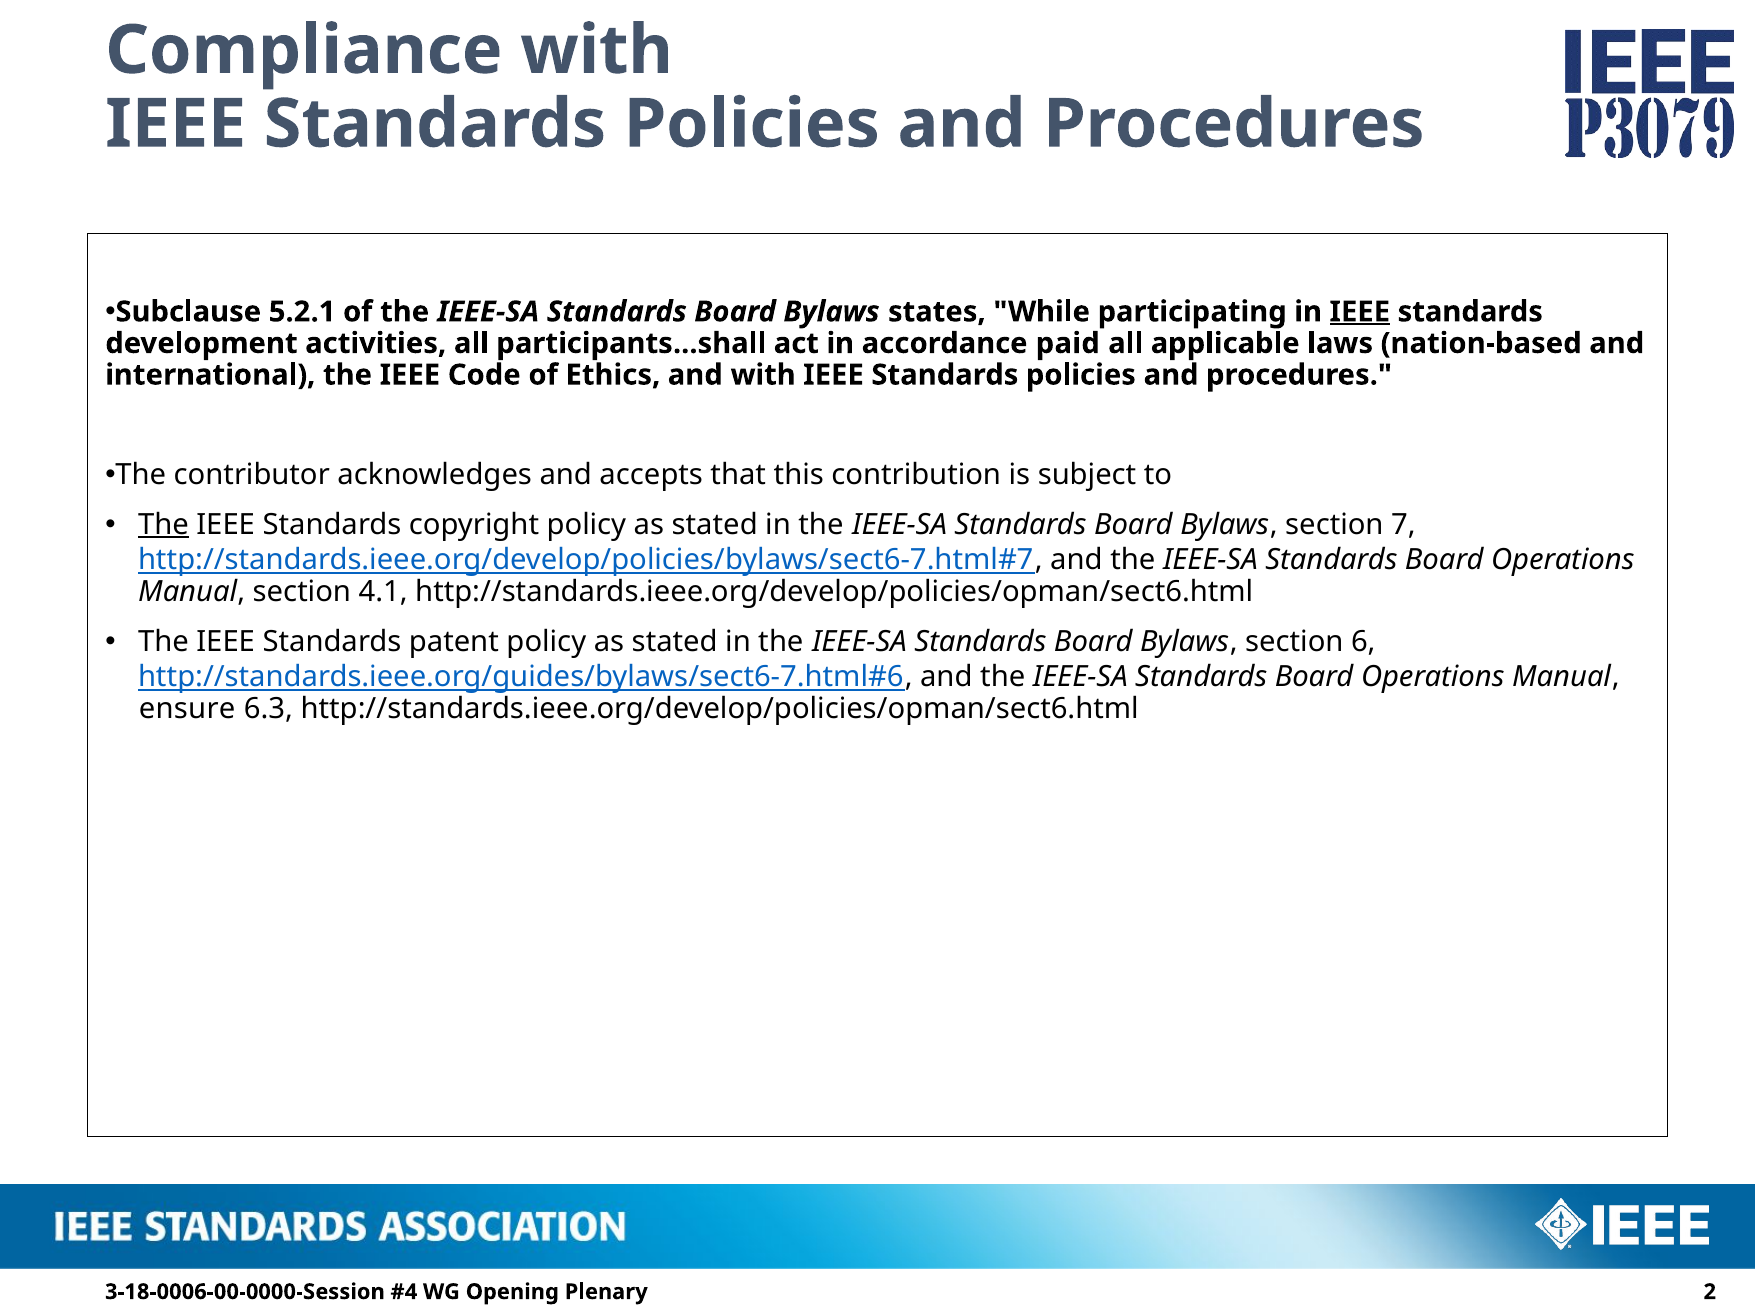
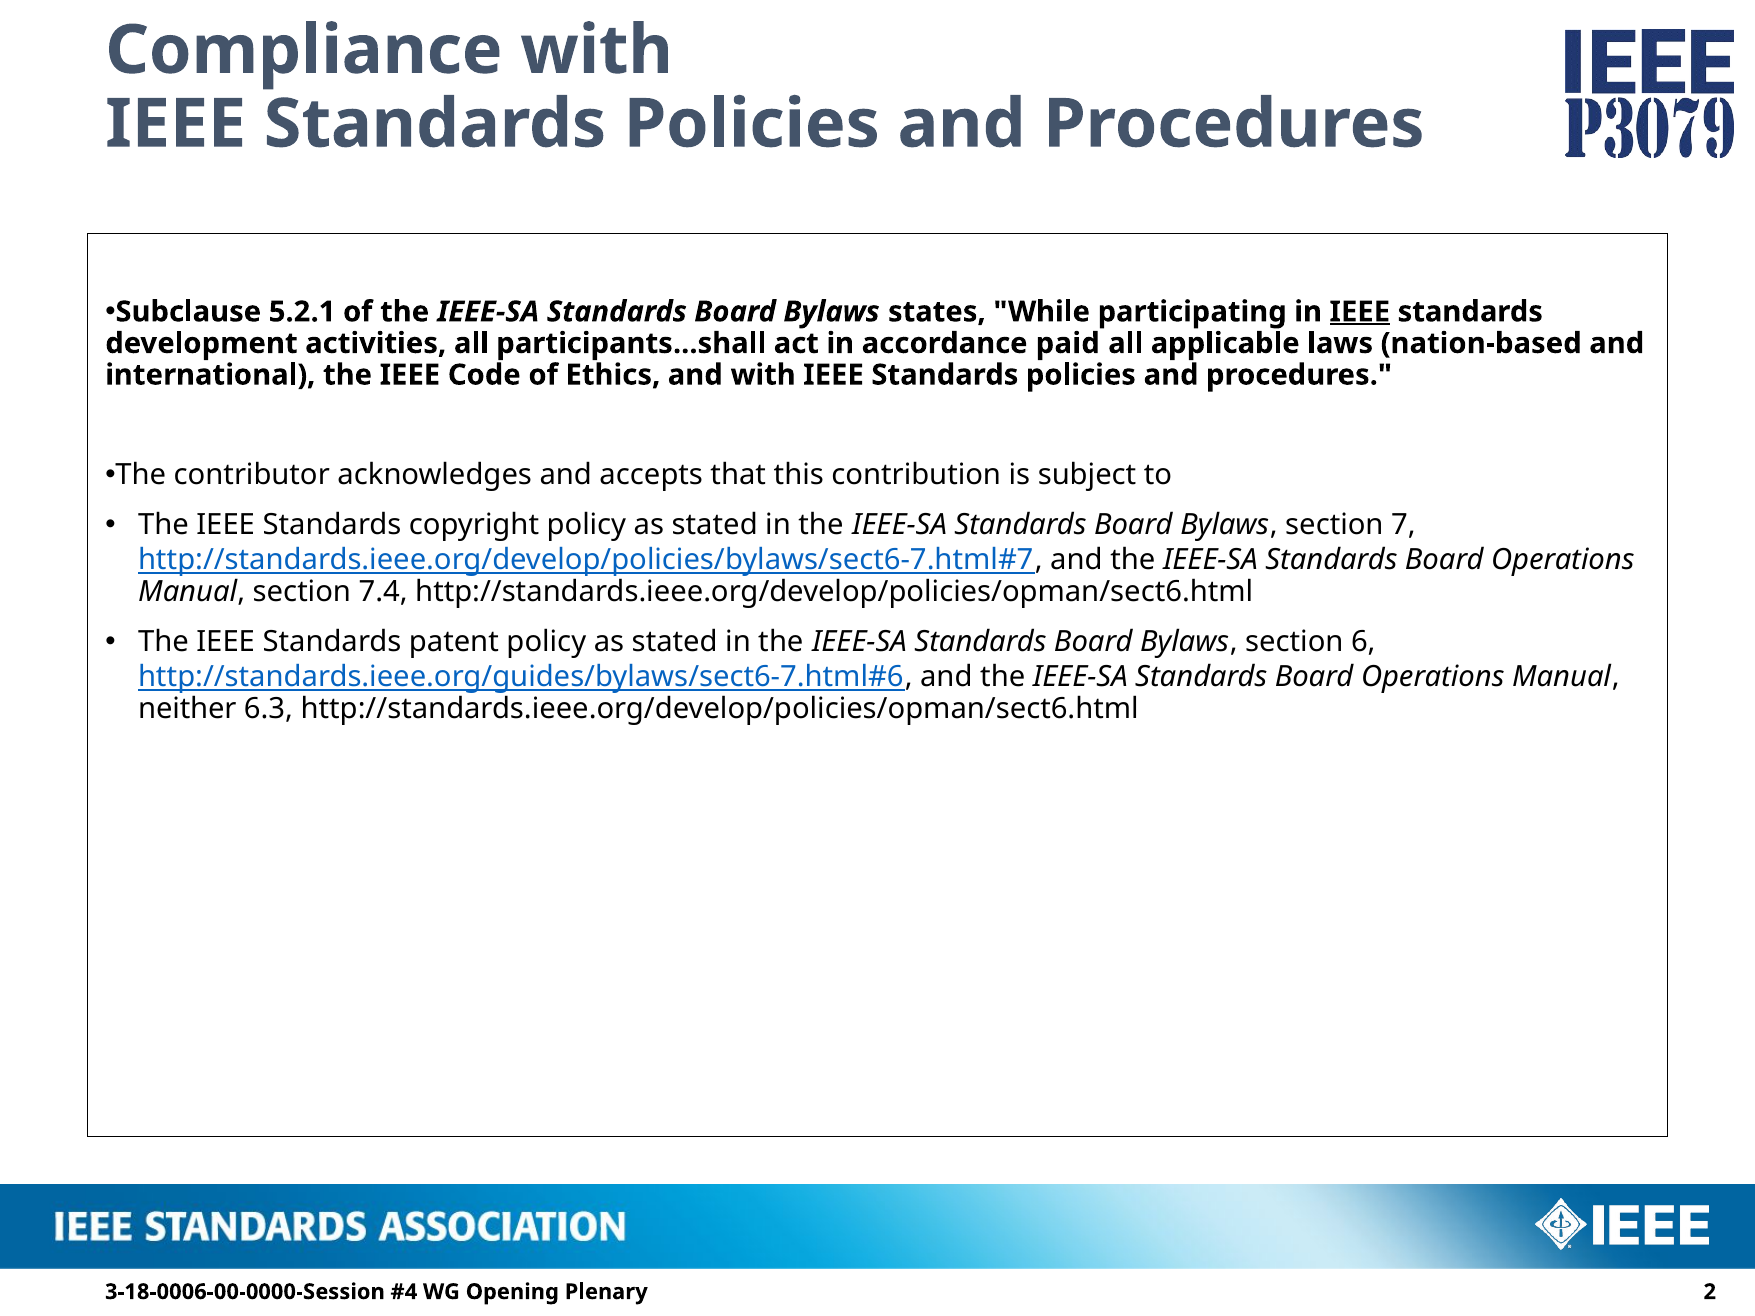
The underline: present -> none (164, 525)
4.1: 4.1 -> 7.4 (383, 592)
ensure: ensure -> neither (187, 709)
